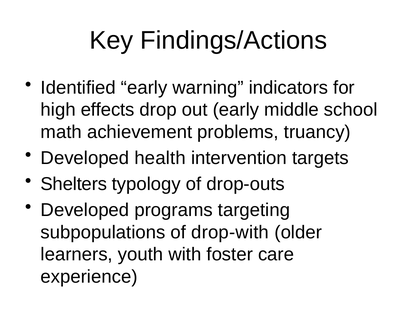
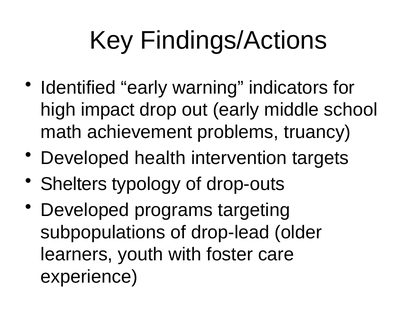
effects: effects -> impact (108, 110)
drop-with: drop-with -> drop-lead (230, 232)
